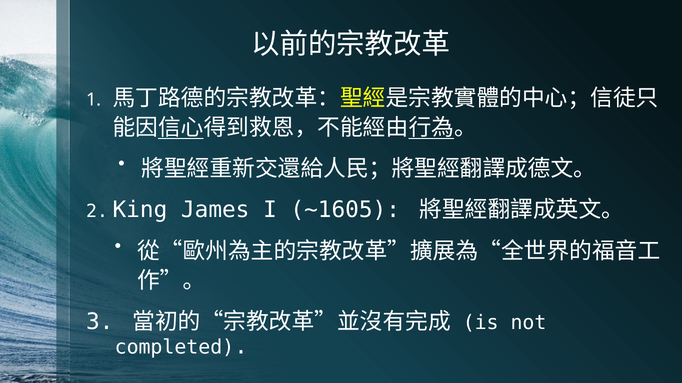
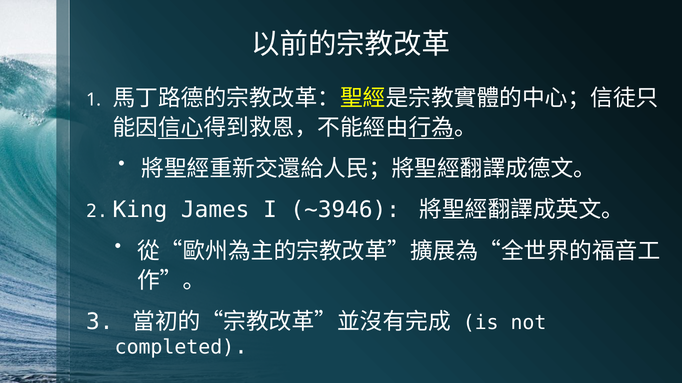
~1605: ~1605 -> ~3946 (345, 210)
